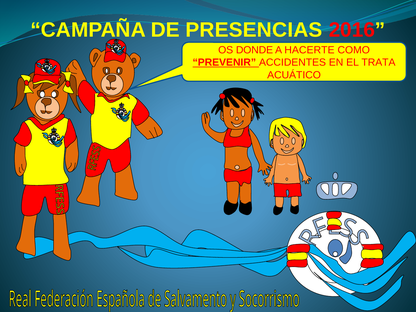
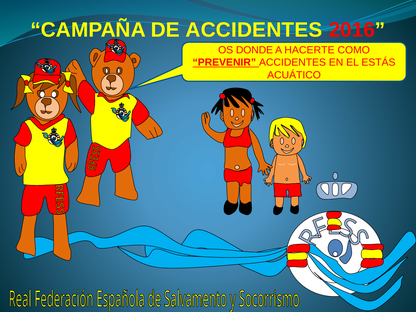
DE PRESENCIAS: PRESENCIAS -> ACCIDENTES (254, 30)
TRATA: TRATA -> ESTÁS (378, 62)
